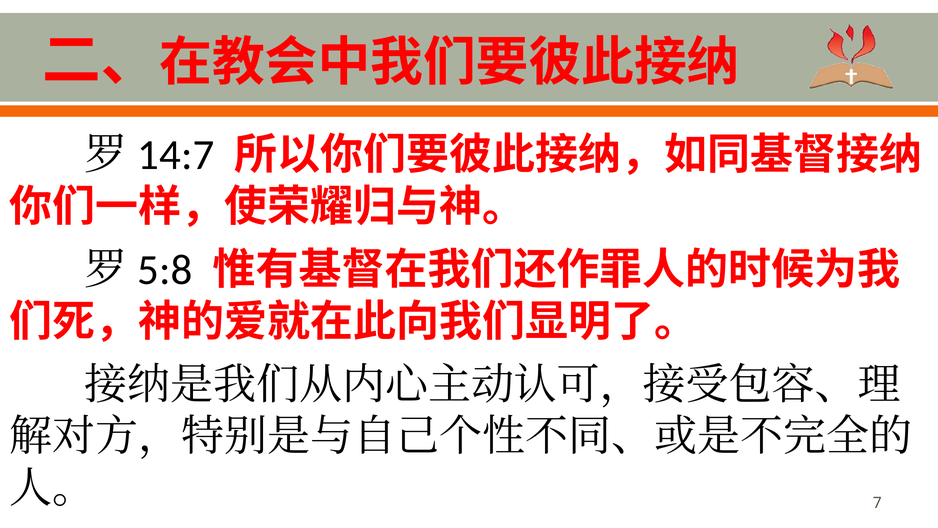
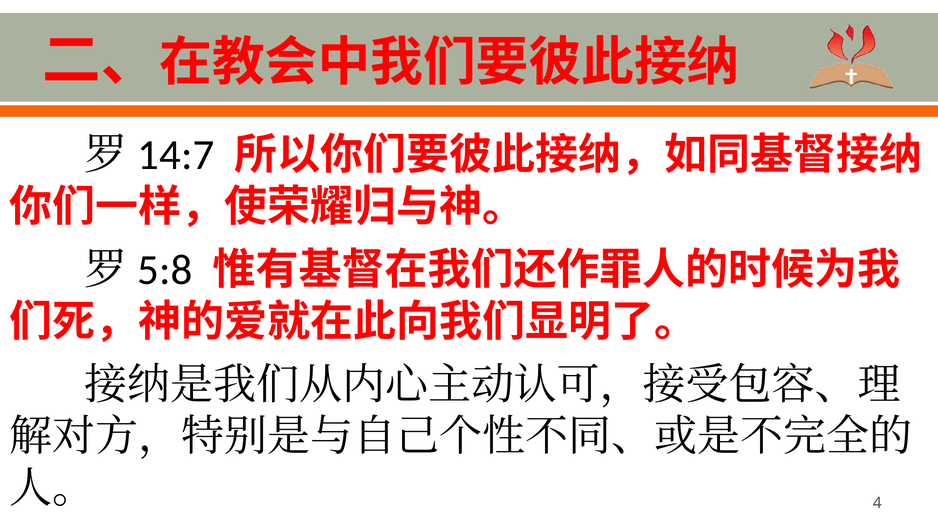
7: 7 -> 4 (877, 503)
